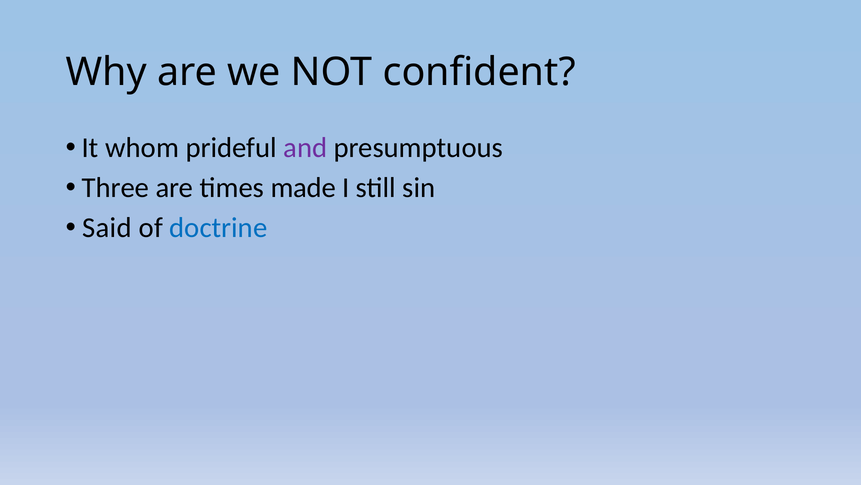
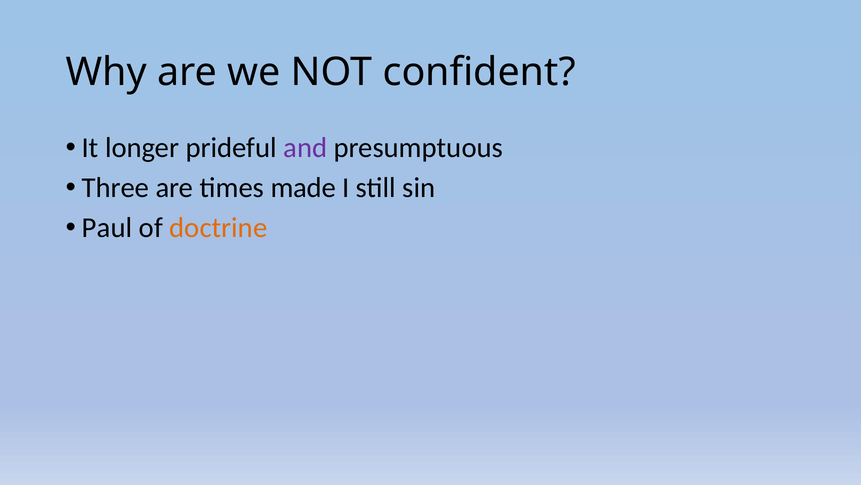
whom: whom -> longer (142, 147)
Said: Said -> Paul (107, 227)
doctrine colour: blue -> orange (218, 227)
